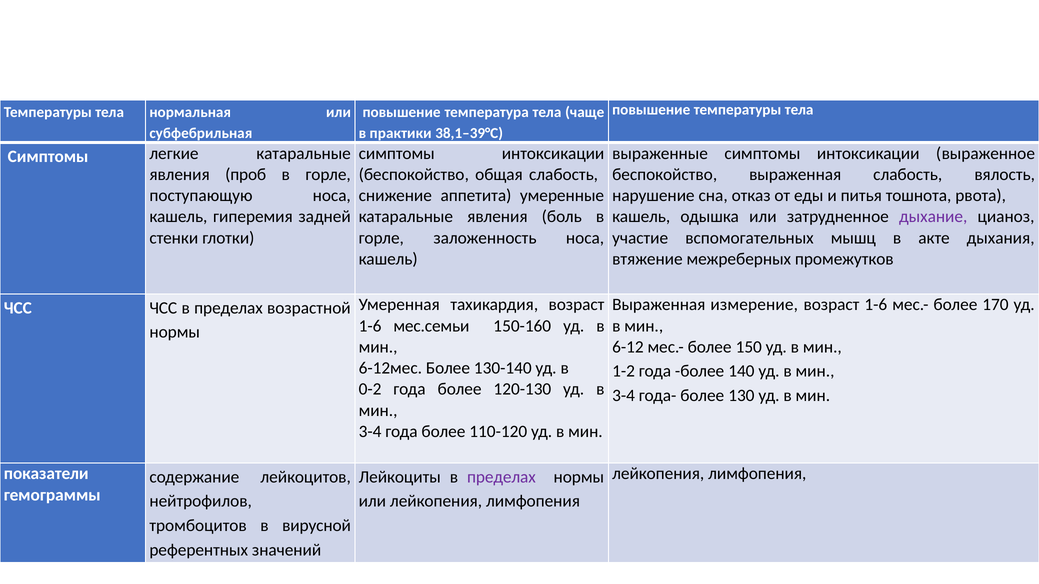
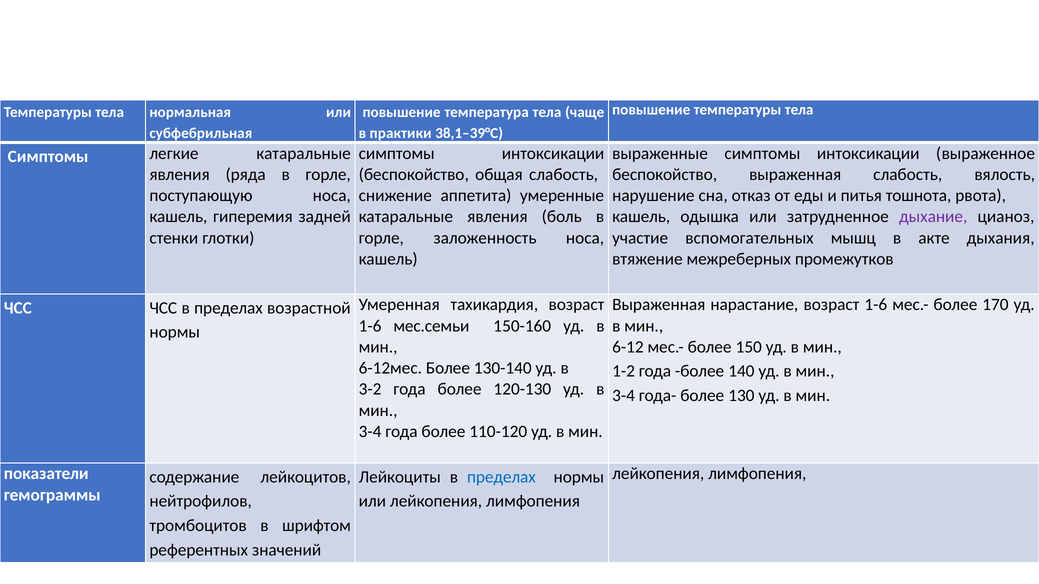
проб: проб -> ряда (246, 175)
измерение: измерение -> нарастание (754, 305)
0-2: 0-2 -> 3-2 (370, 390)
пределах colour: purple -> blue (501, 477)
вирусной: вирусной -> шрифтом (317, 526)
